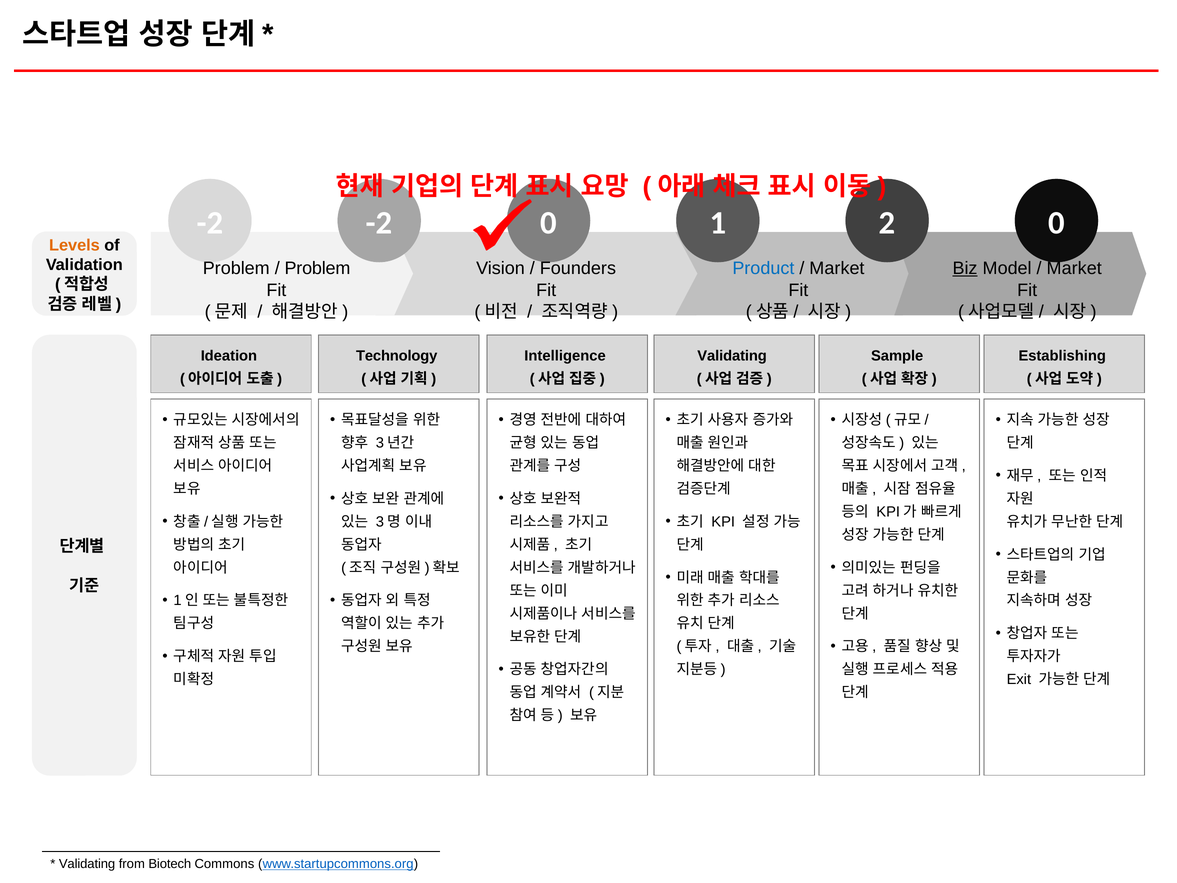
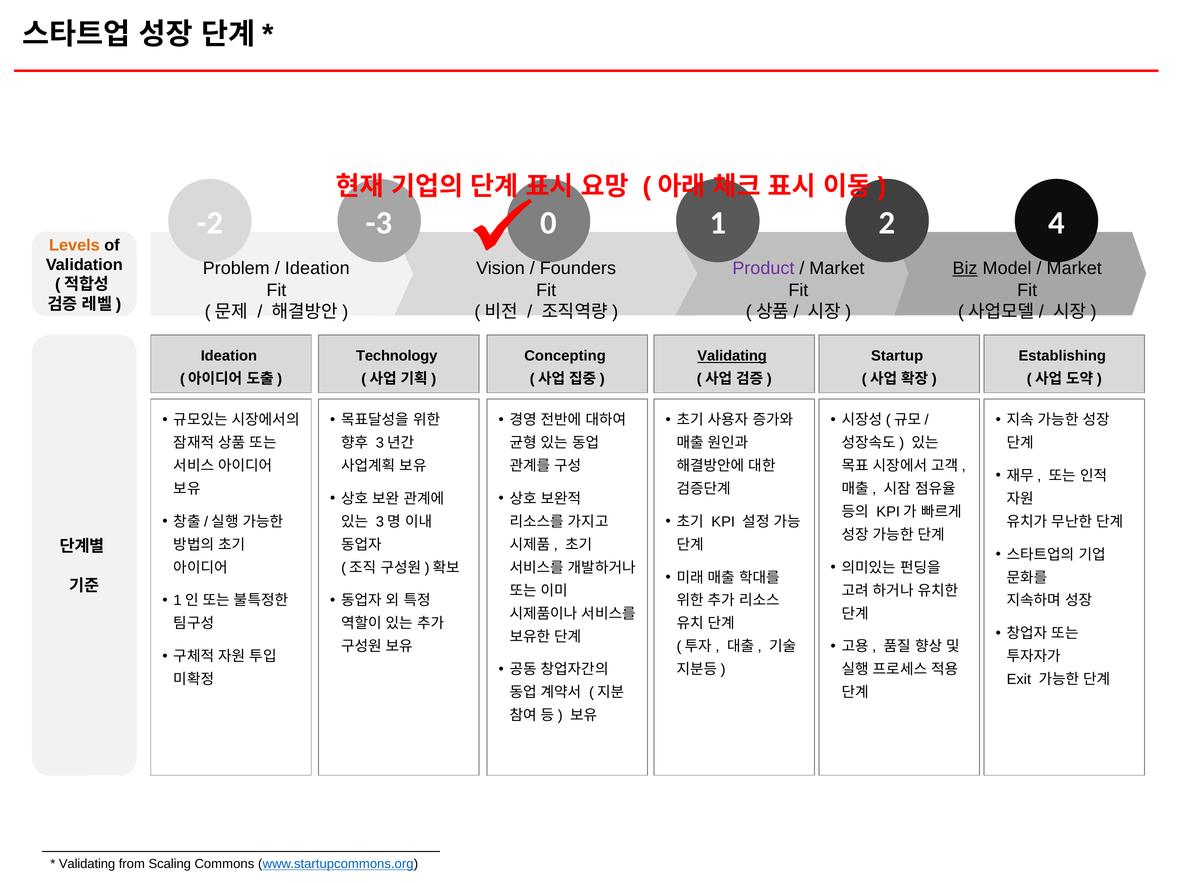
-2 -2: -2 -> -3 (379, 223)
1 0: 0 -> 4 (1056, 223)
Problem: Problem -> Ideation (317, 268)
Product colour: blue -> purple (763, 268)
Intelligence: Intelligence -> Concepting (565, 356)
Validating underline: none -> present (732, 356)
Sample: Sample -> Startup (897, 356)
Biotech: Biotech -> Scaling (170, 864)
